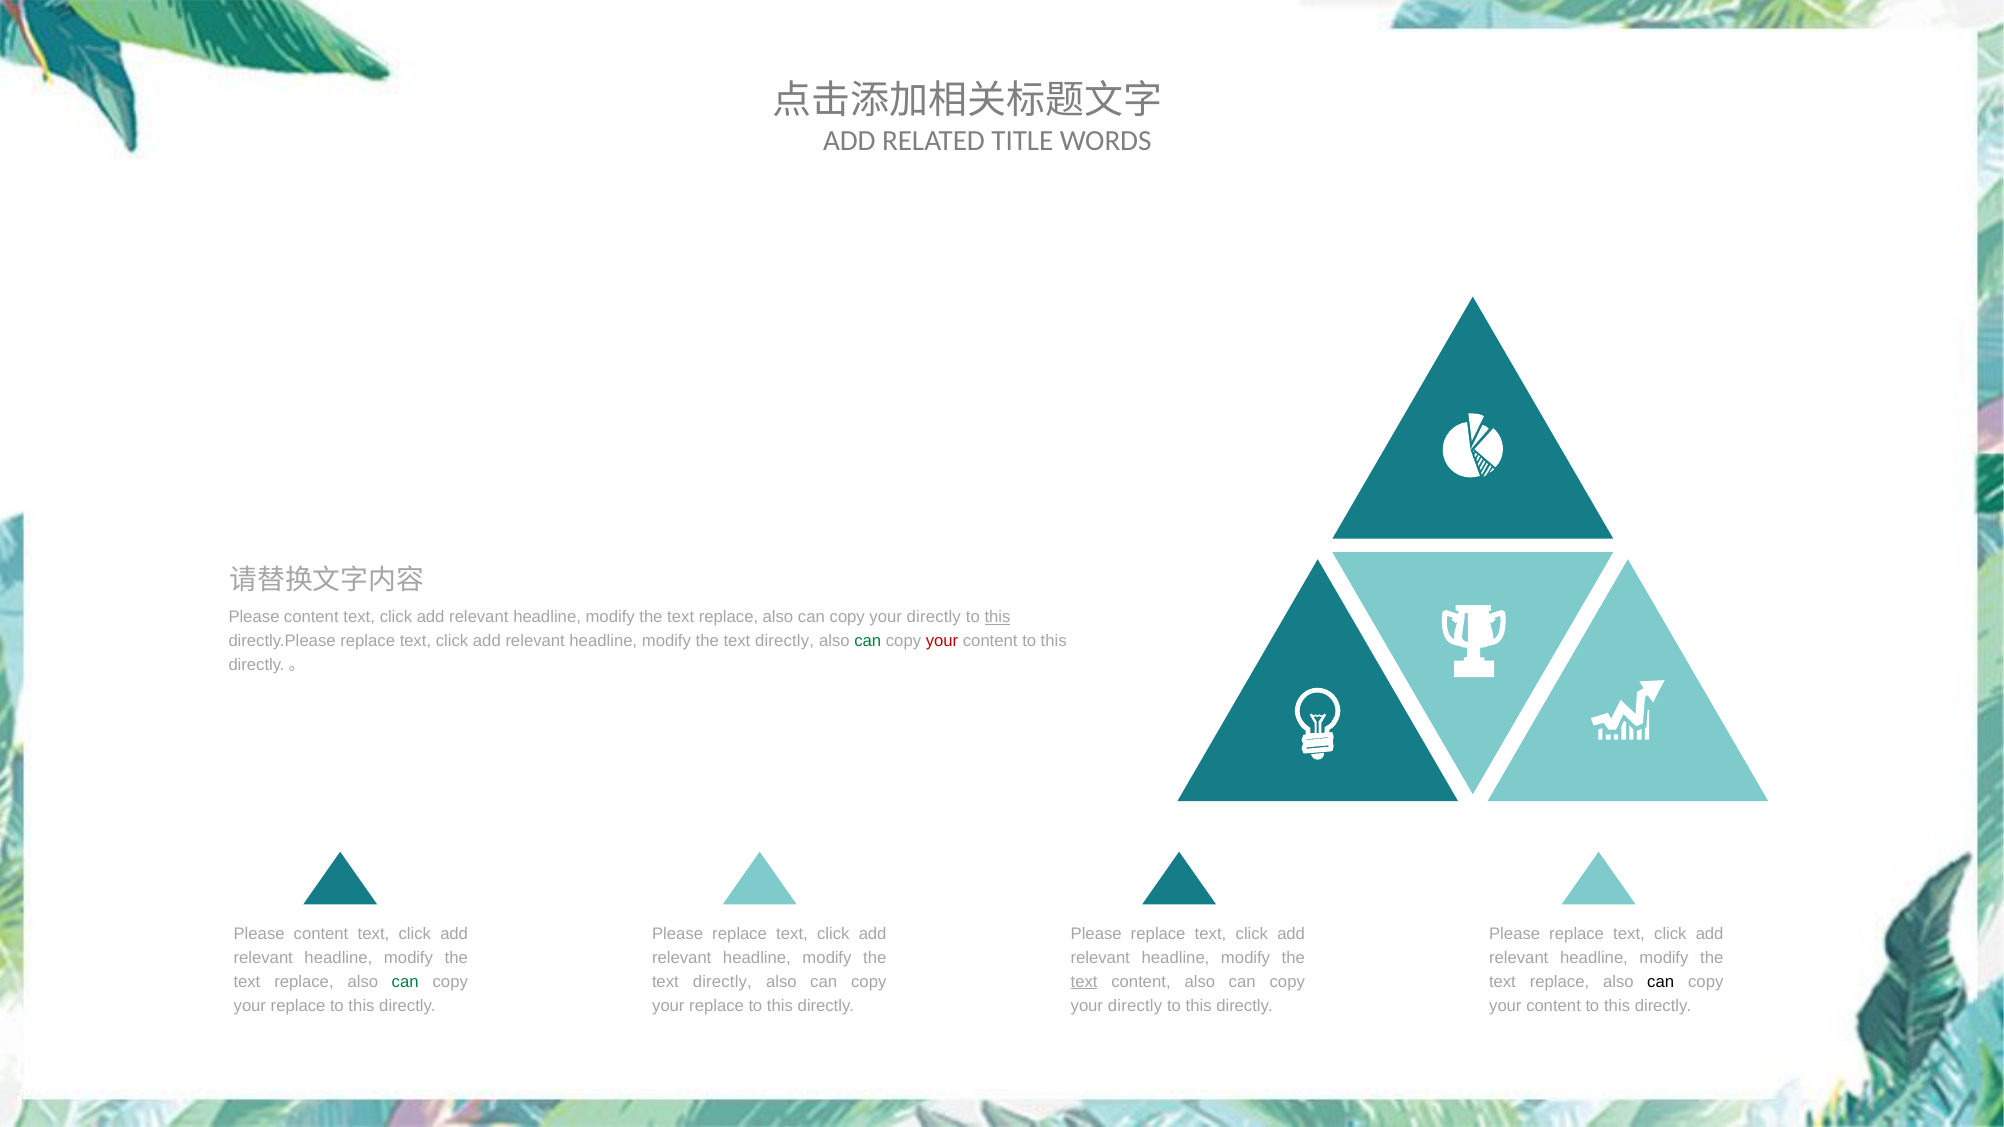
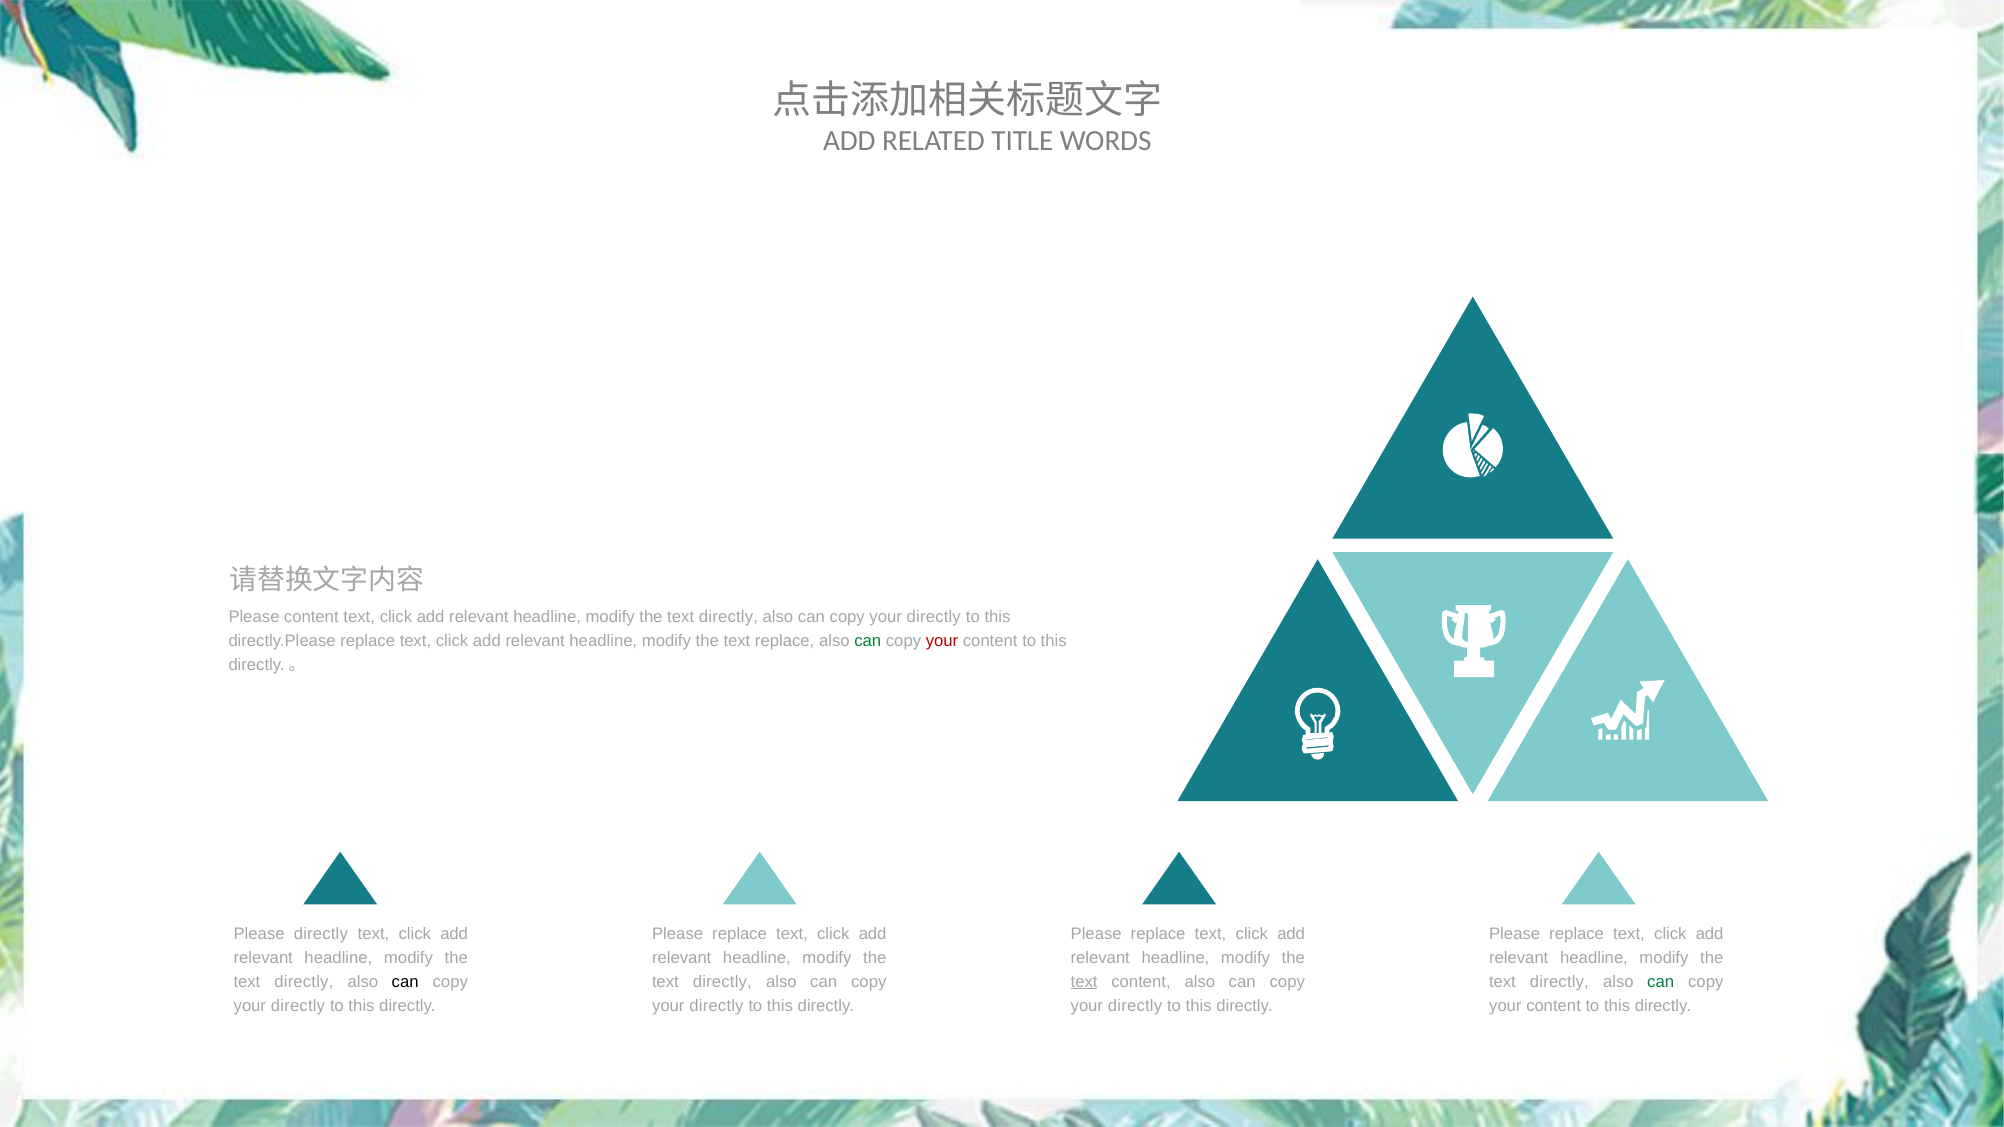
replace: replace -> directly (728, 617)
this underline: present -> none (998, 617)
directly: directly -> replace (785, 641)
content: content -> directly (321, 934)
replace: replace -> directly (304, 982)
can colour: green -> black (405, 982)
replace: replace -> directly (1559, 982)
can colour: black -> green (1661, 982)
replace: replace -> directly (298, 1006)
replace: replace -> directly (716, 1006)
